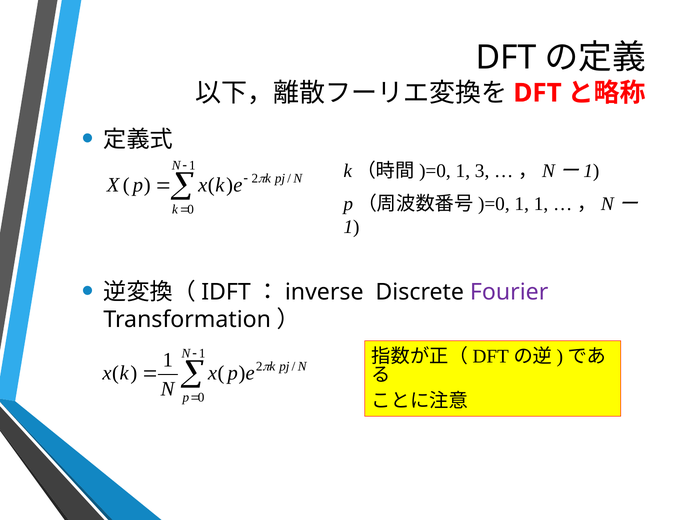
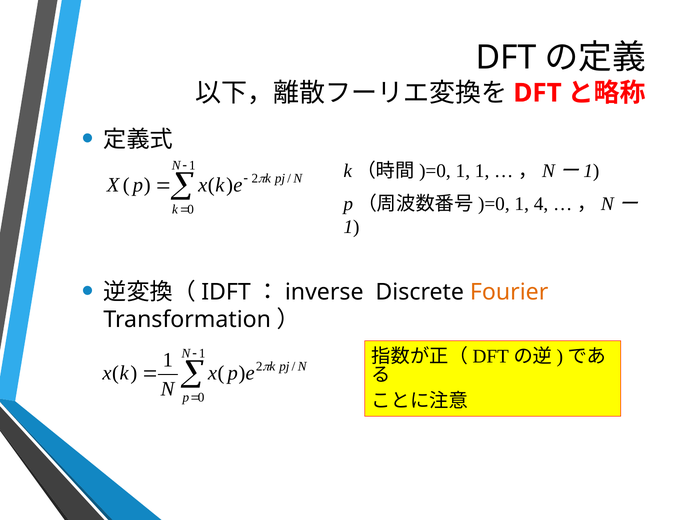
1 3: 3 -> 1 (482, 171)
1 1: 1 -> 4 (541, 204)
Fourier colour: purple -> orange (509, 292)
